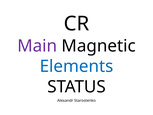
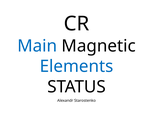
Main colour: purple -> blue (37, 46)
